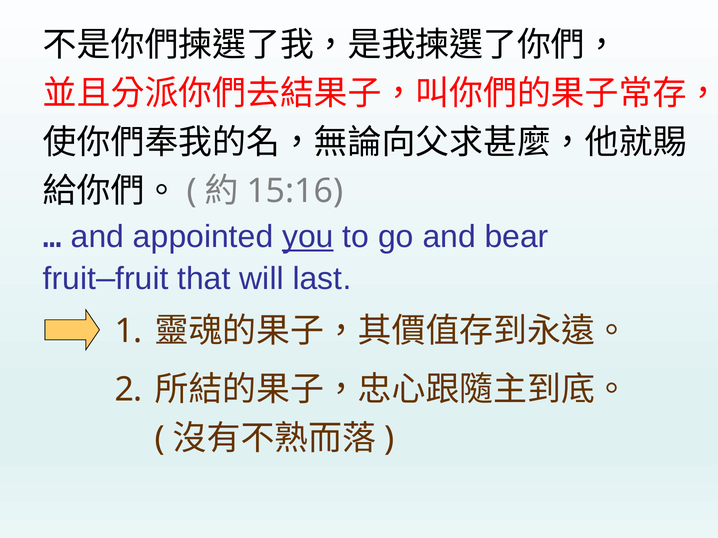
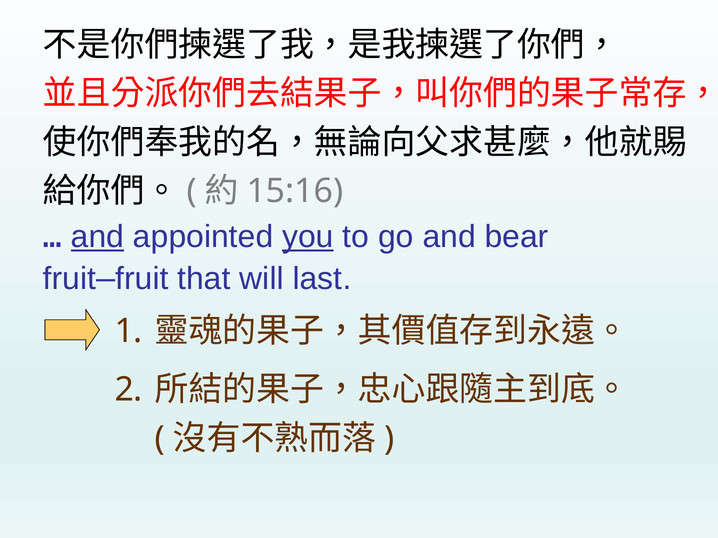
and underline: none -> present (98, 237)
